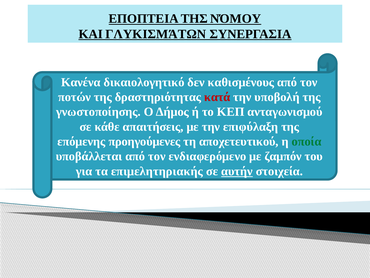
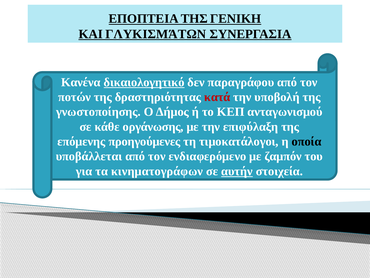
ΝΌΜΟΥ: ΝΌΜΟΥ -> ΓΕΝΙΚΗ (236, 19)
δικαιολογητικό underline: none -> present (144, 82)
καθισμένους: καθισμένους -> παραγράφου (241, 82)
απαιτήσεις: απαιτήσεις -> οργάνωσης (153, 126)
αποχετευτικού: αποχετευτικού -> τιμοκατάλογοι (239, 141)
οποία colour: green -> black (307, 141)
επιμελητηριακής: επιμελητηριακής -> κινηματογράφων (157, 171)
